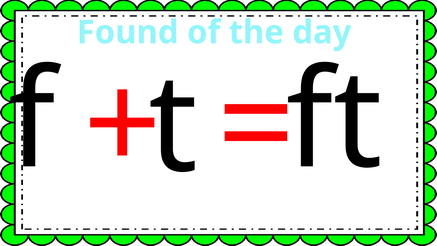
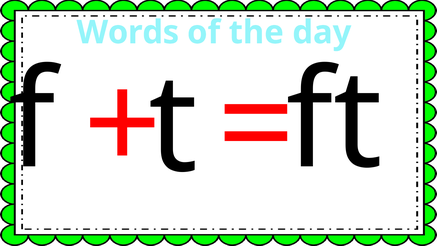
Found: Found -> Words (128, 32)
